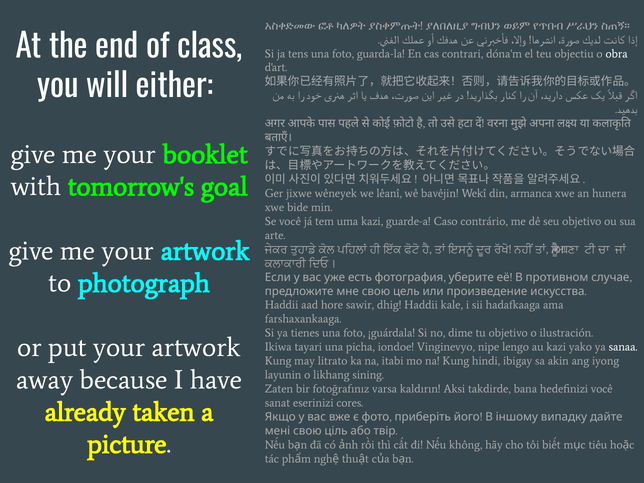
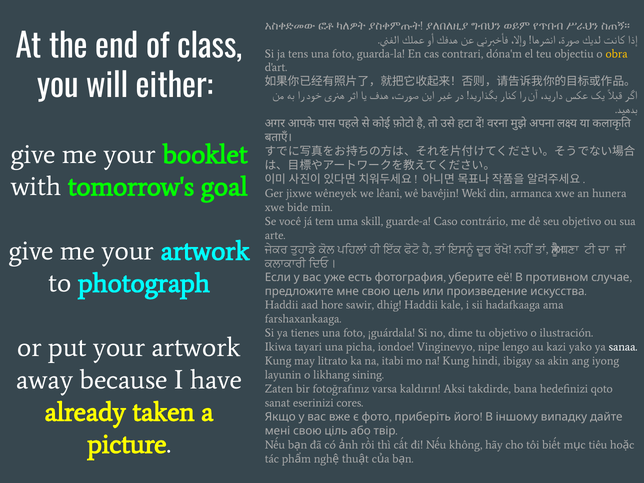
obra colour: white -> yellow (617, 54)
uma kazi: kazi -> skill (372, 221)
hedefinizi você: você -> qoto (602, 389)
